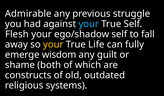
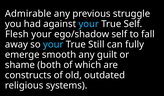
your colour: yellow -> light blue (53, 44)
Life: Life -> Still (96, 44)
wisdom: wisdom -> smooth (59, 55)
